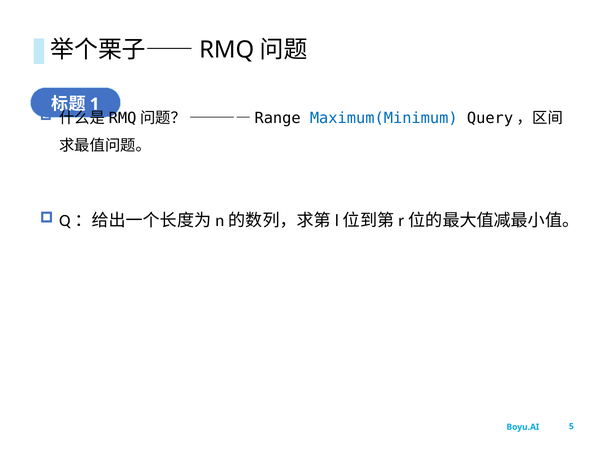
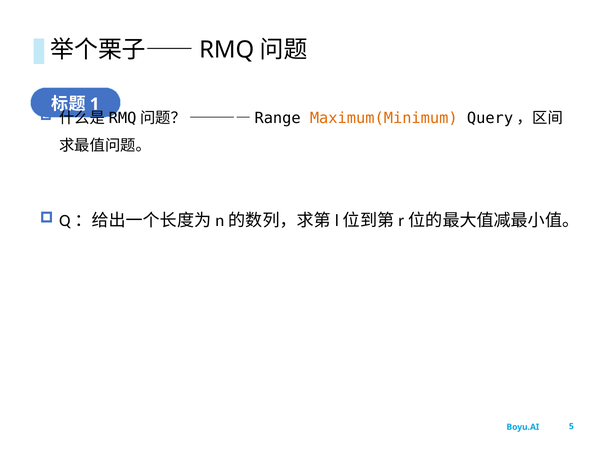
Maximum(Minimum colour: blue -> orange (384, 118)
